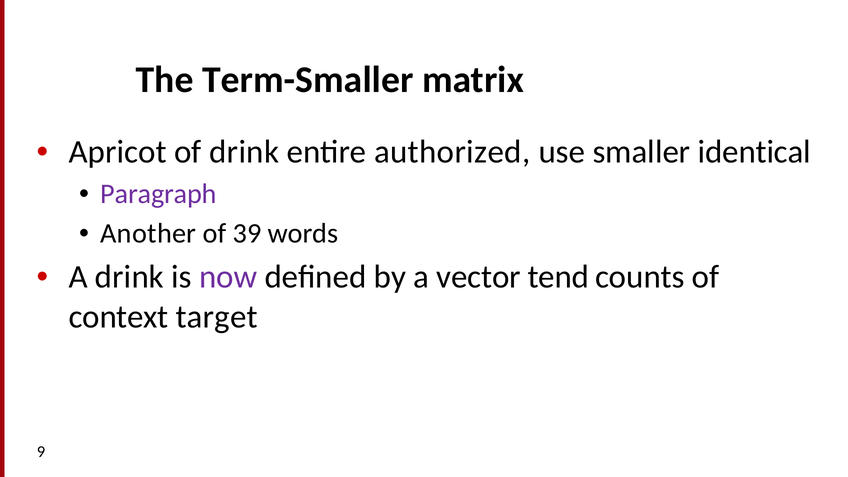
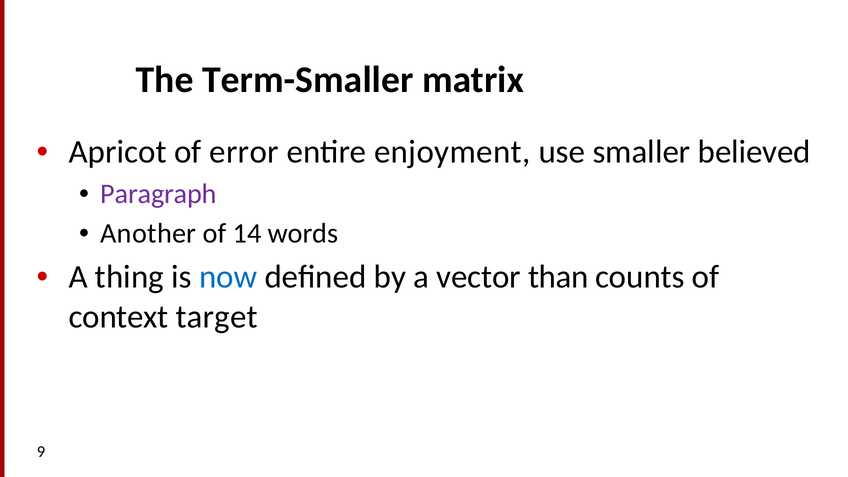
of drink: drink -> error (244, 152)
authorized: authorized -> enjoyment (452, 152)
identical: identical -> believed (754, 152)
39: 39 -> 14 (247, 233)
A drink: drink -> thing (129, 277)
now colour: purple -> blue (228, 277)
tend: tend -> than (558, 277)
